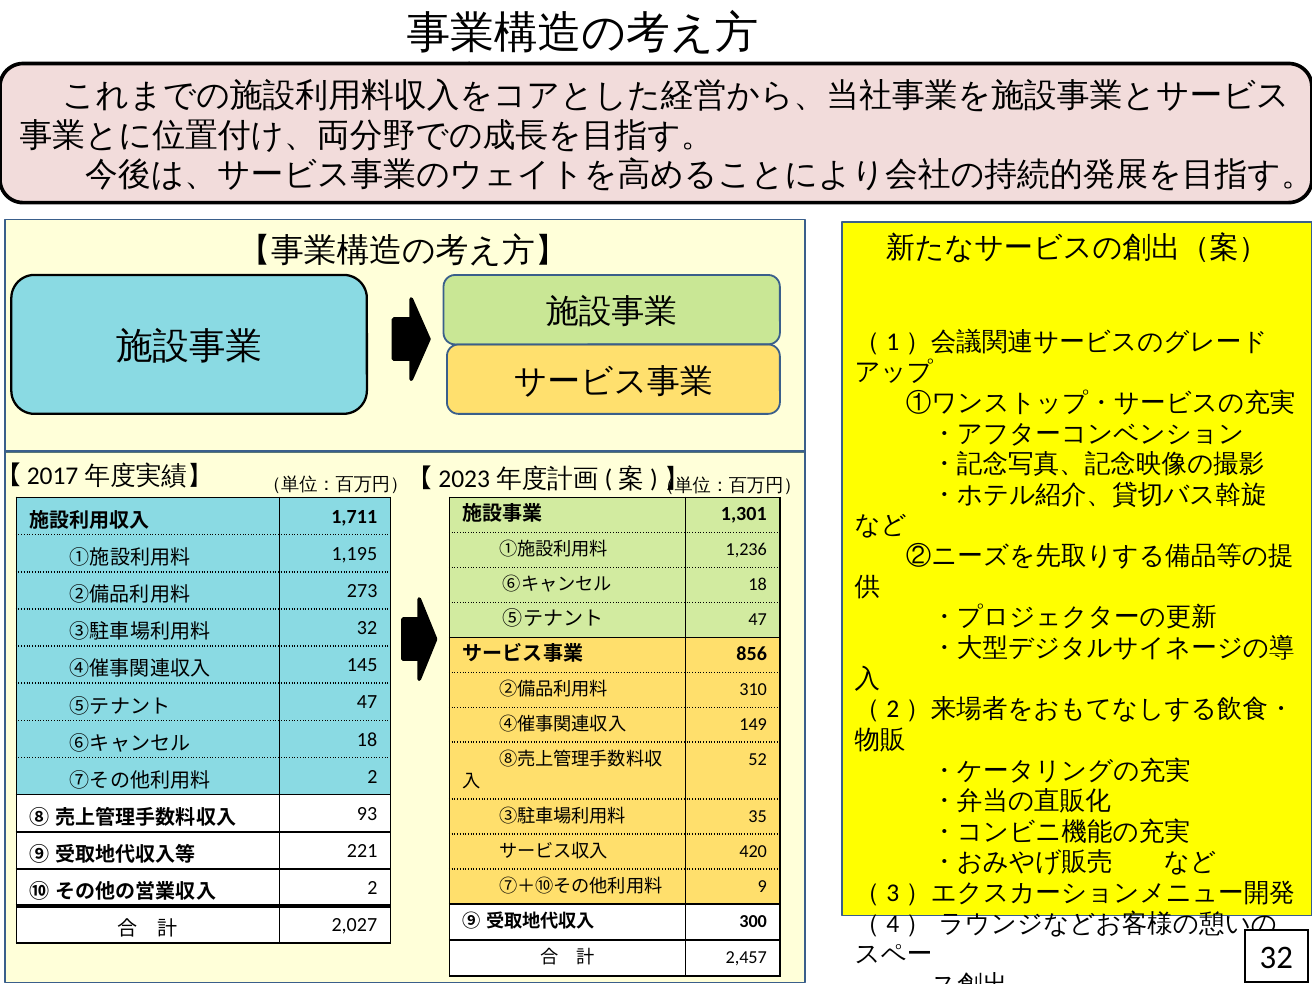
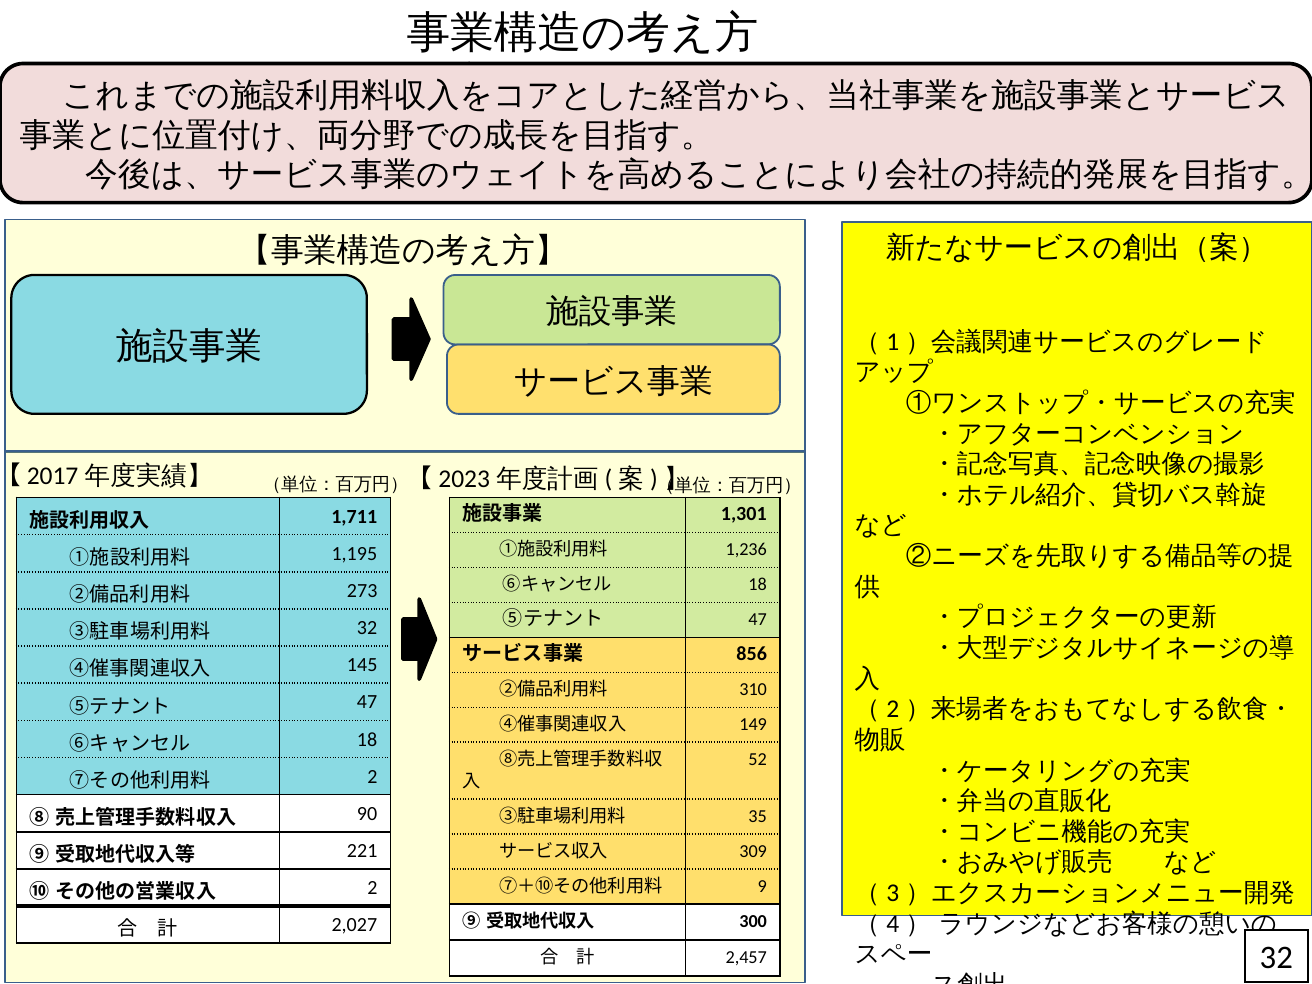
93: 93 -> 90 (367, 814)
420: 420 -> 309 (753, 851)
